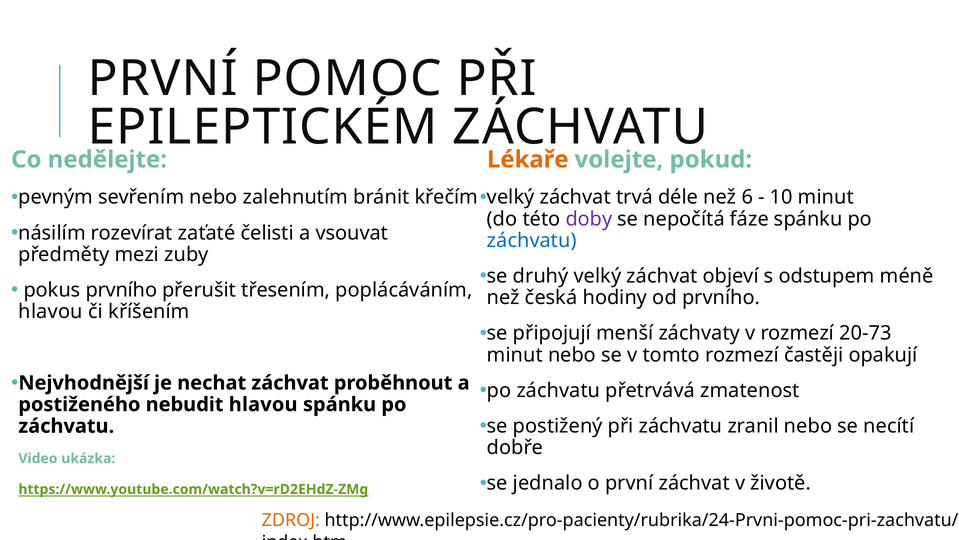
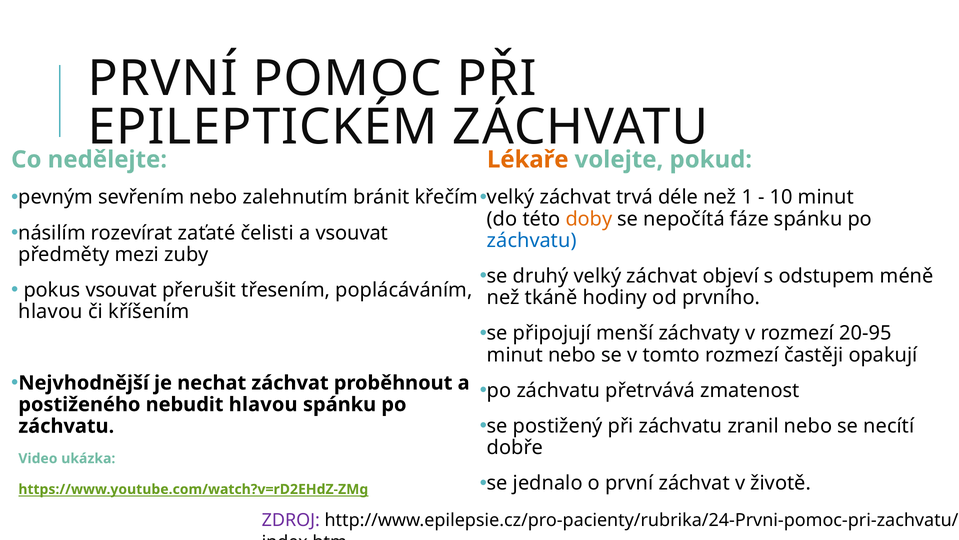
6: 6 -> 1 (747, 197)
doby colour: purple -> orange (589, 219)
pokus prvního: prvního -> vsouvat (121, 290)
česká: česká -> tkáně (551, 297)
20-73: 20-73 -> 20-95 (865, 333)
ZDROJ colour: orange -> purple (291, 520)
